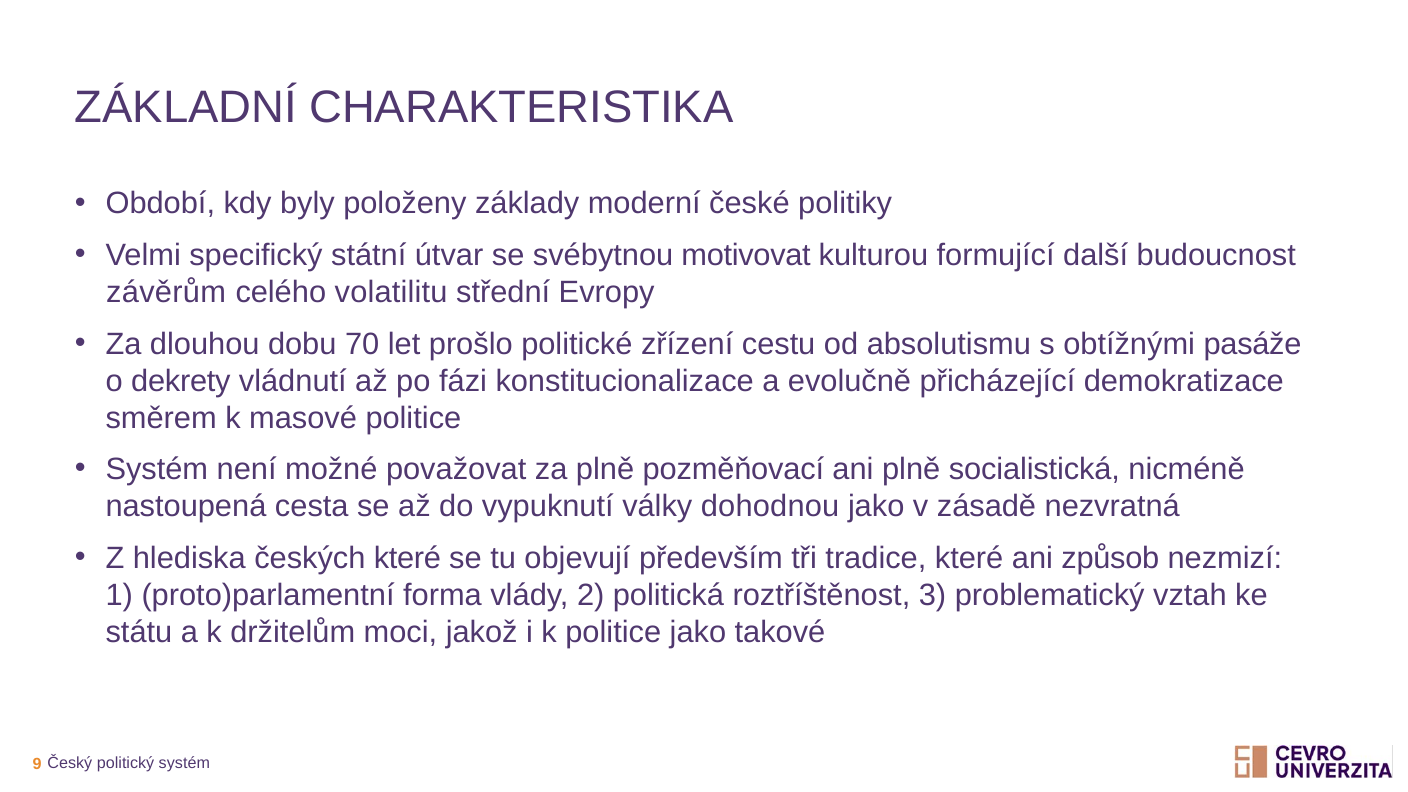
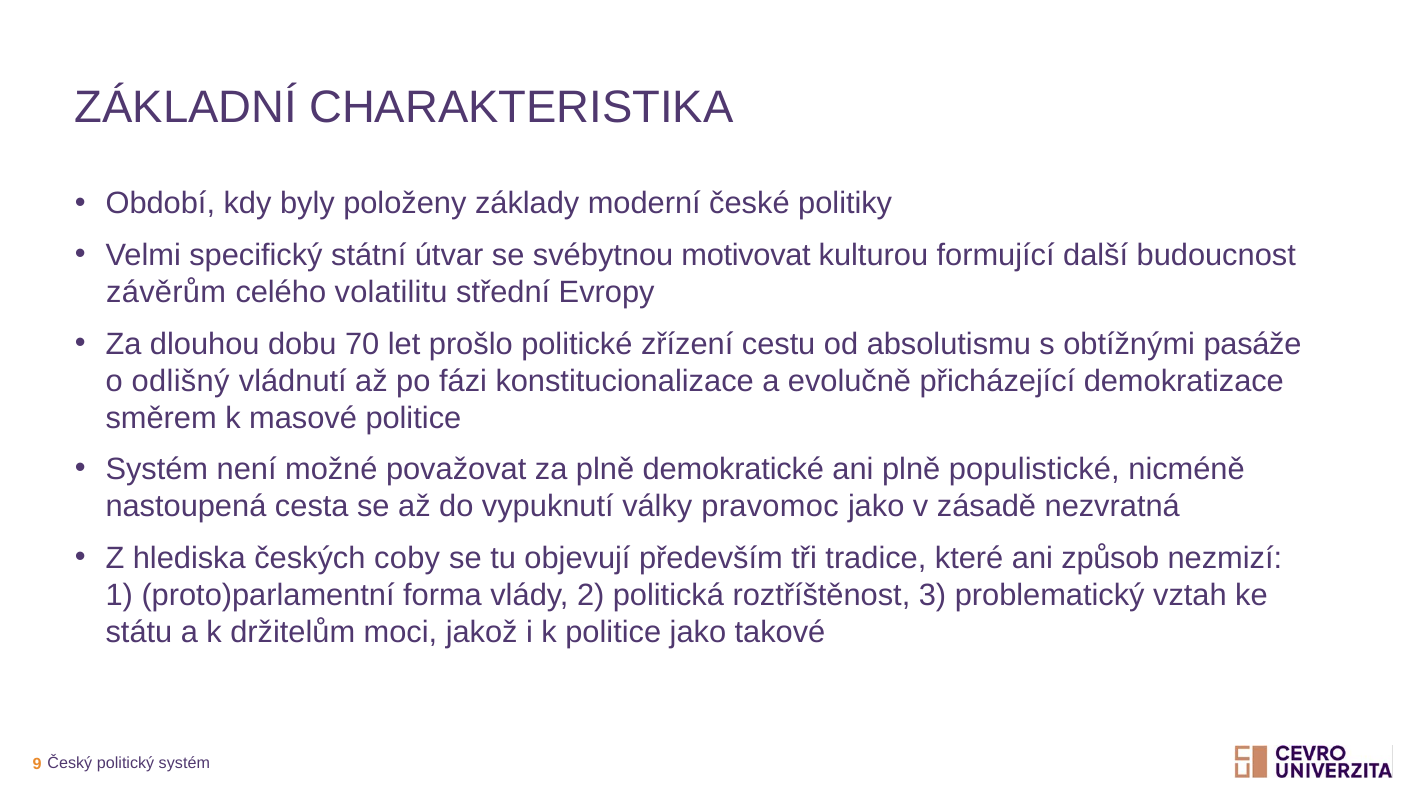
dekrety: dekrety -> odlišný (181, 381)
pozměňovací: pozměňovací -> demokratické (733, 470)
socialistická: socialistická -> populistické (1034, 470)
dohodnou: dohodnou -> pravomoc (770, 506)
českých které: které -> coby (407, 558)
